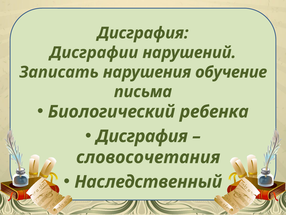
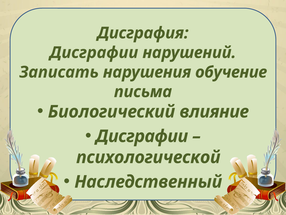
ребенка: ребенка -> влияние (214, 111)
Дисграфия: Дисграфия -> Дисграфии (142, 136)
словосочетания: словосочетания -> психологической (148, 157)
